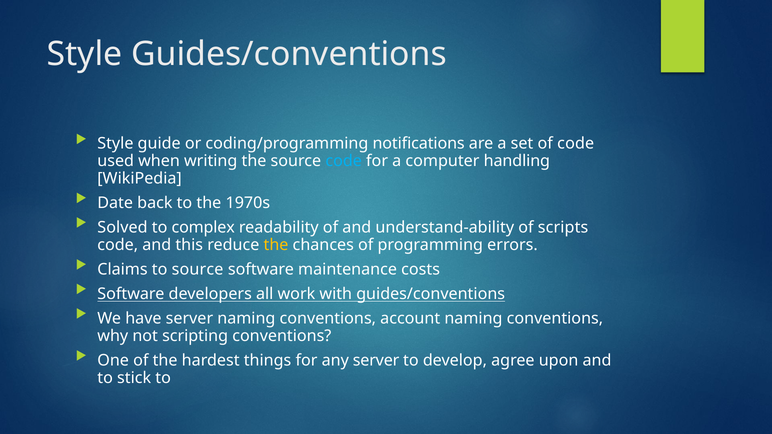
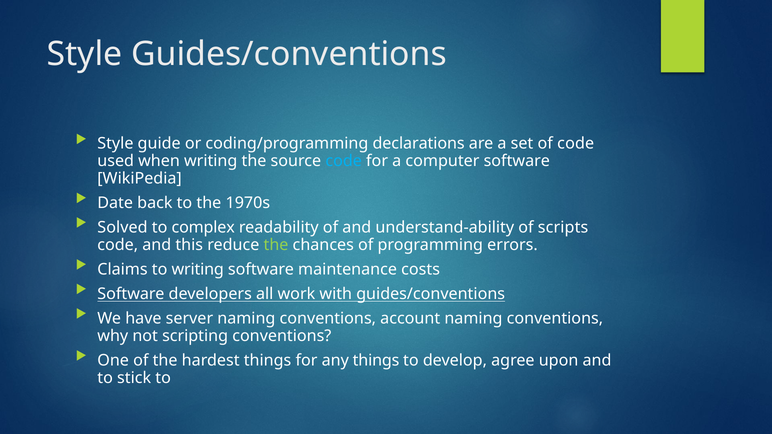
notifications: notifications -> declarations (419, 144)
computer handling: handling -> software (517, 161)
the colour: yellow -> light green (276, 245)
to source: source -> writing (198, 270)
any server: server -> things (376, 361)
